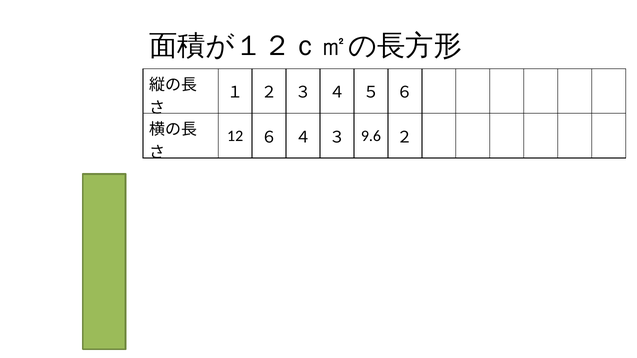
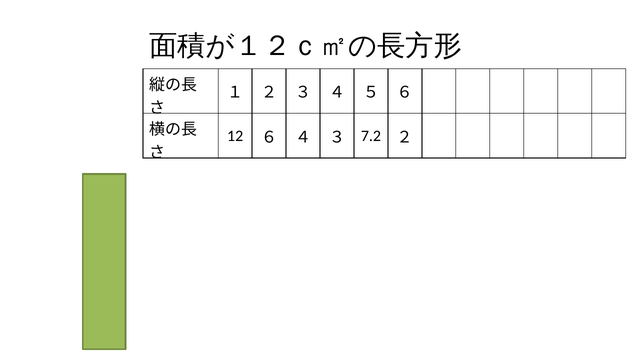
9.6: 9.6 -> 7.2 (371, 136)
